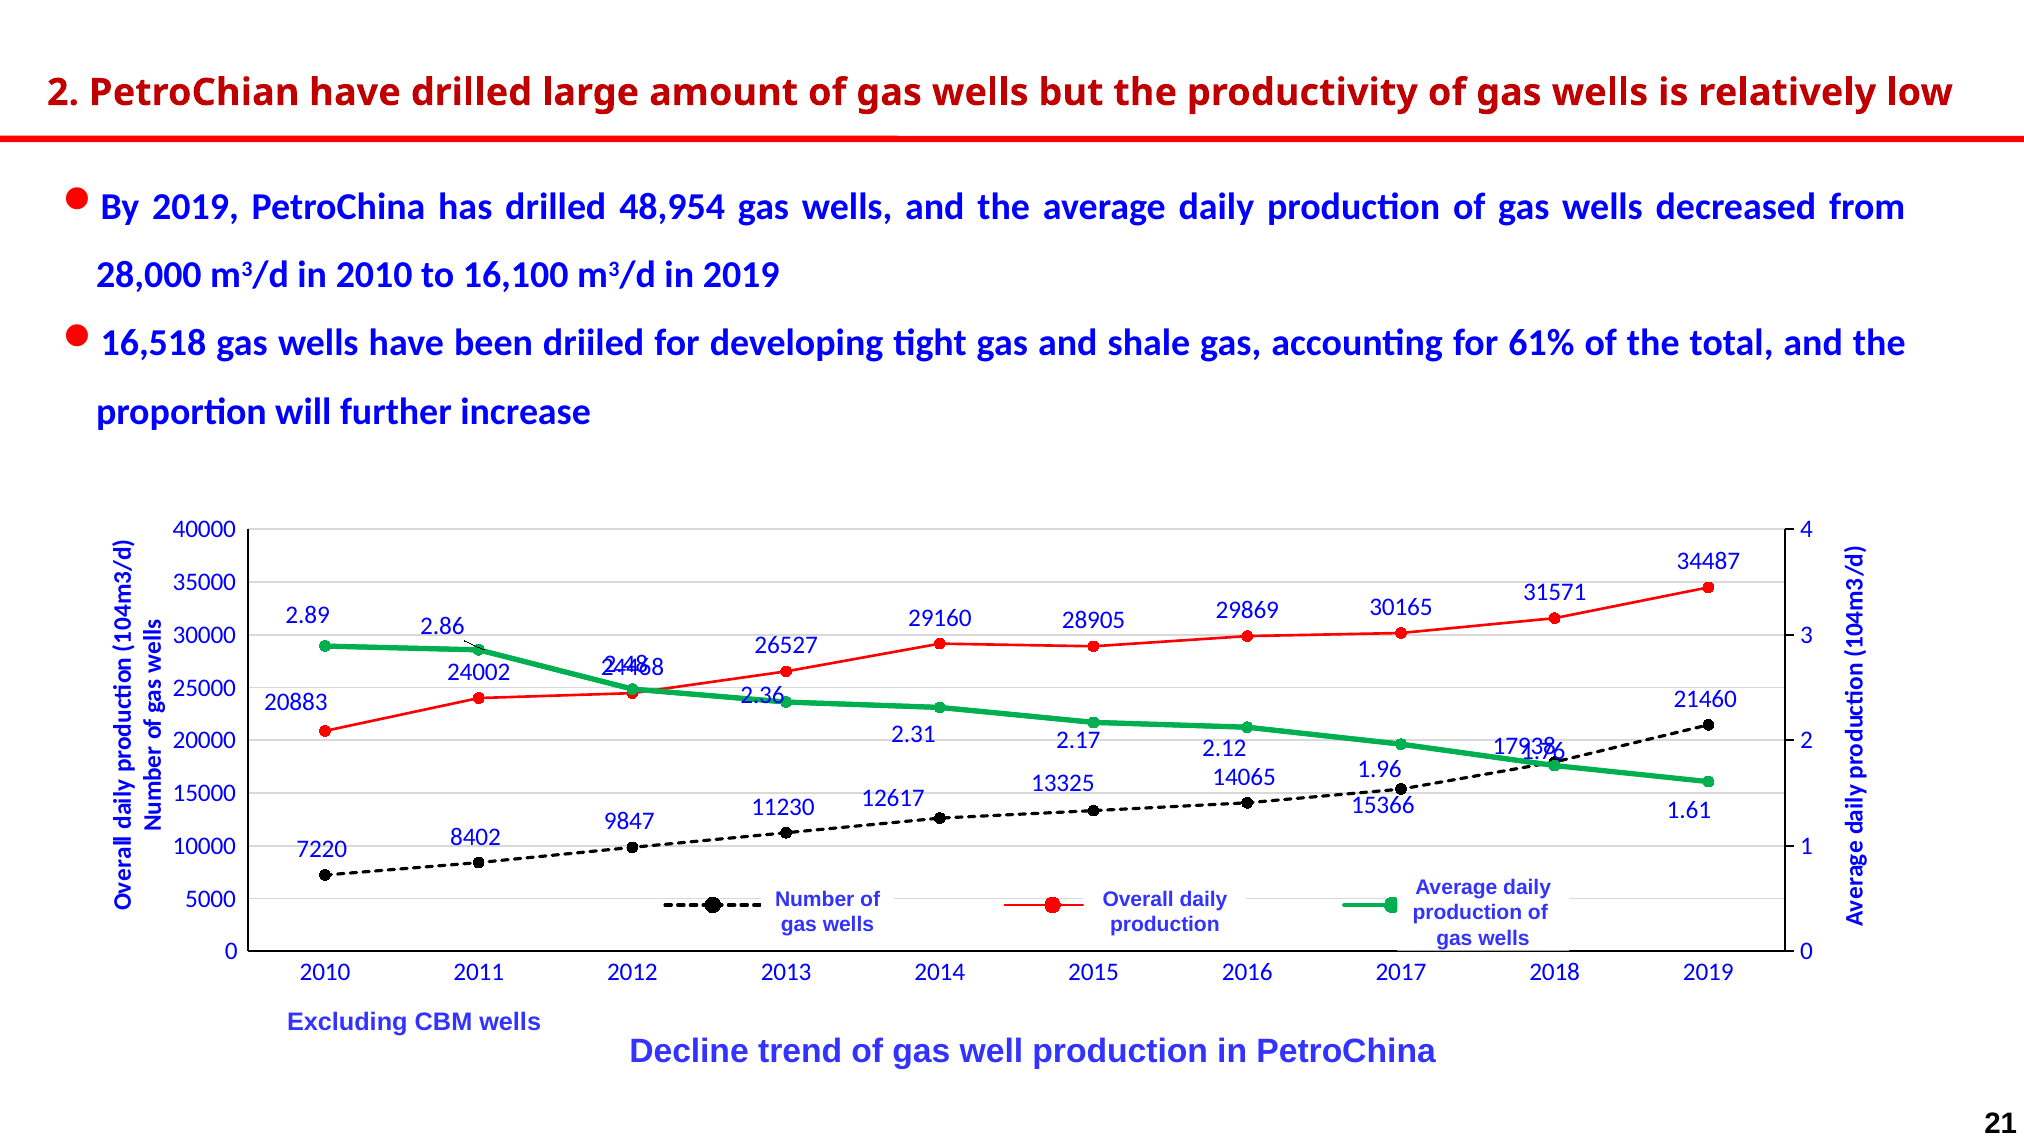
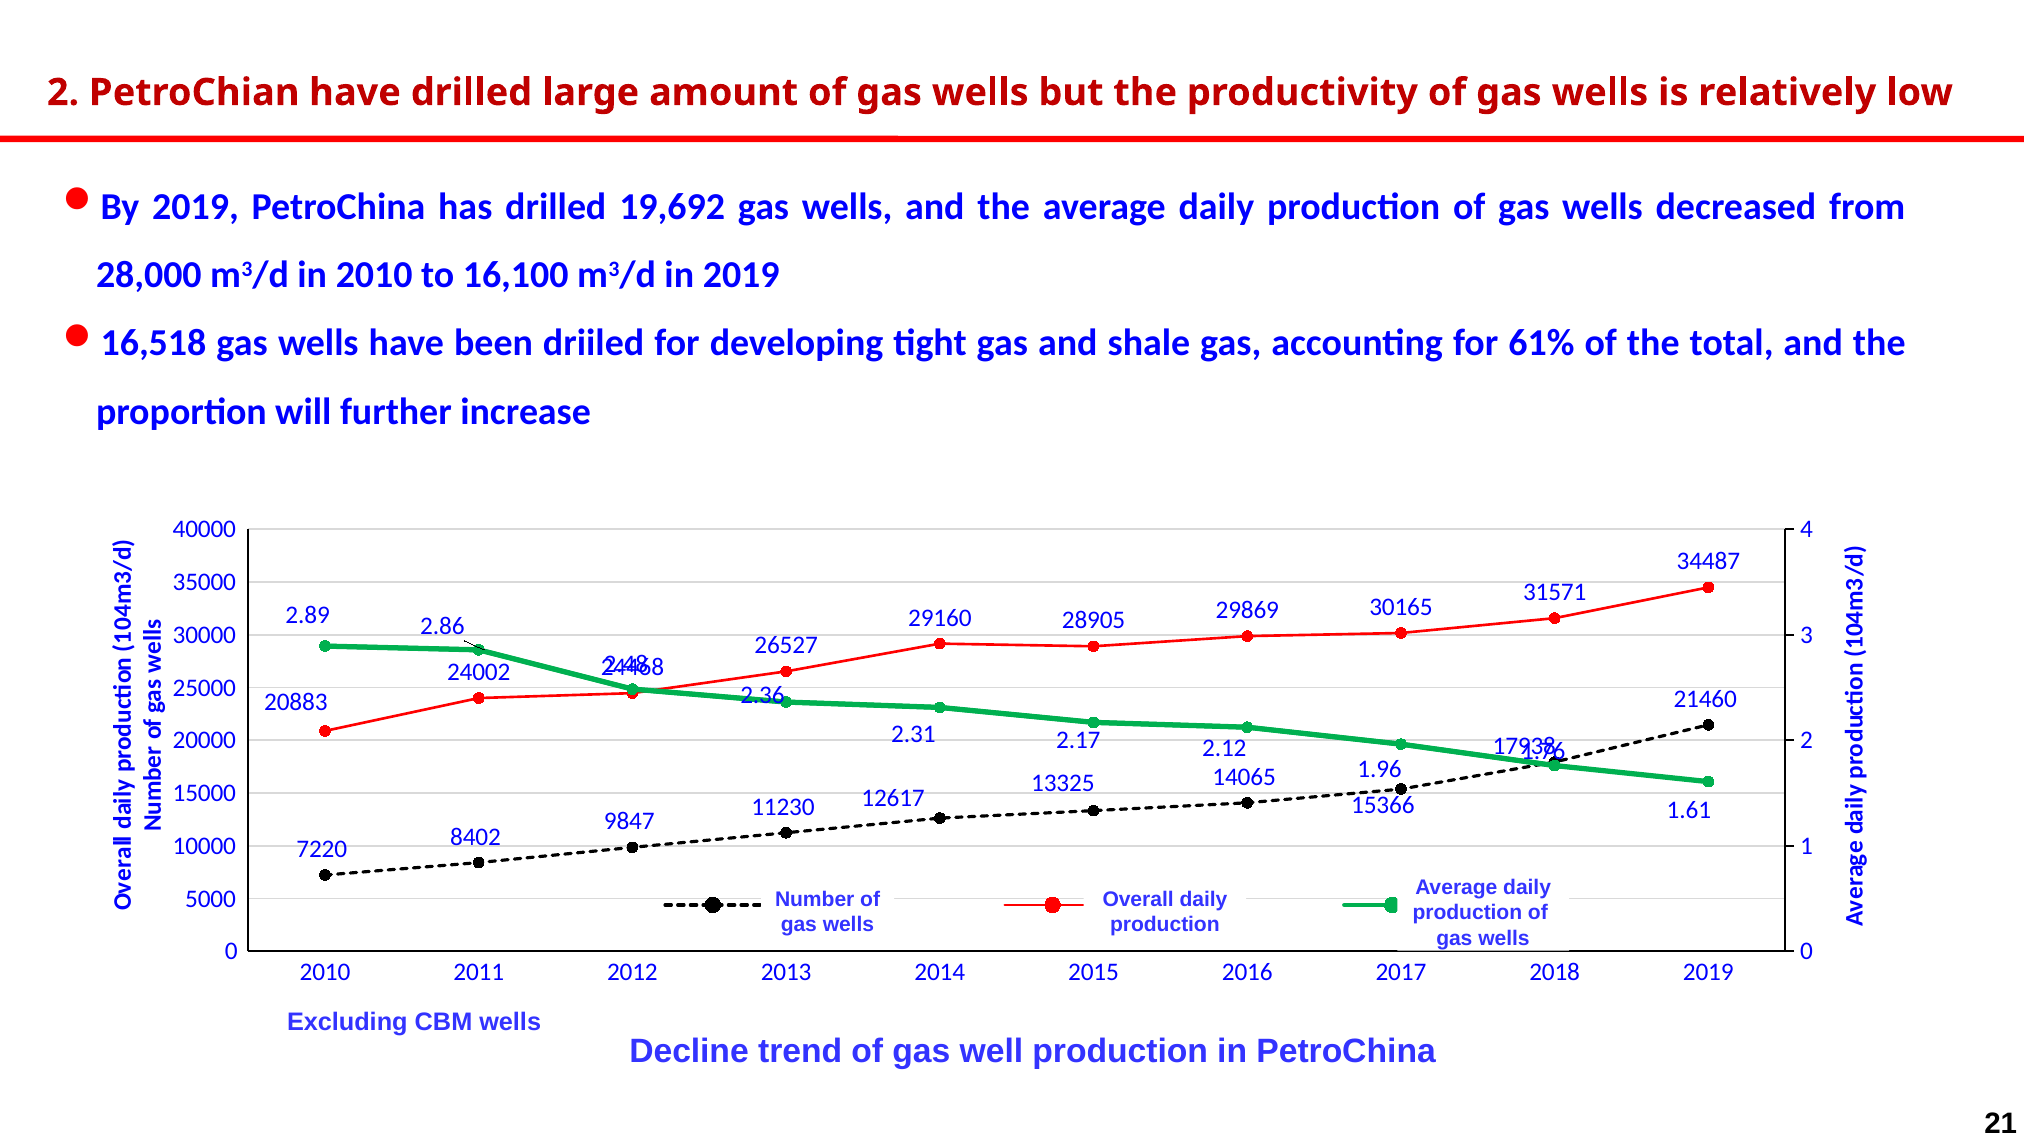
48,954: 48,954 -> 19,692 (672, 206)
